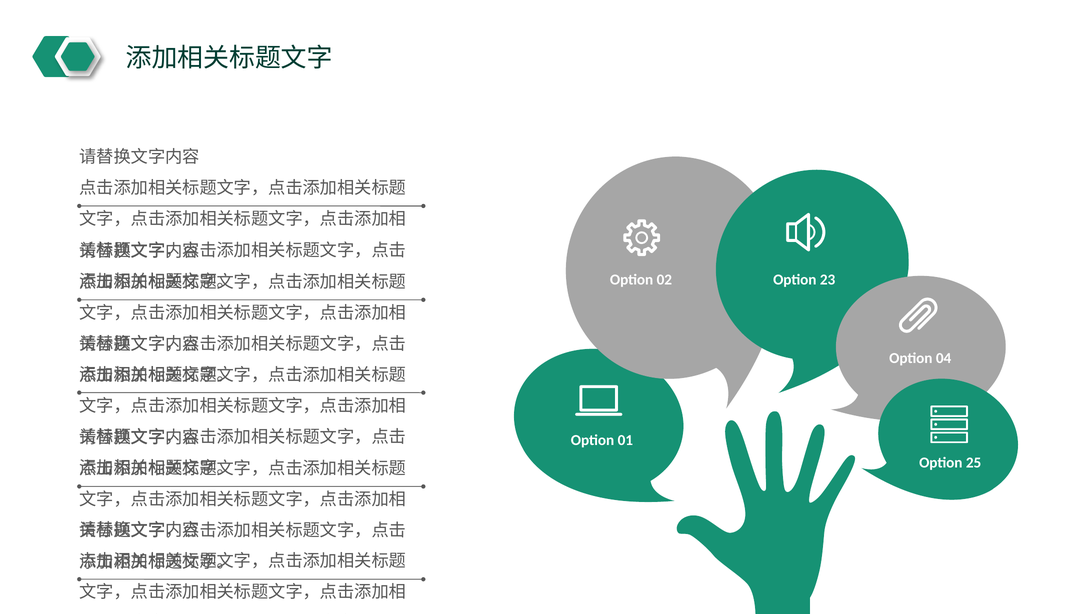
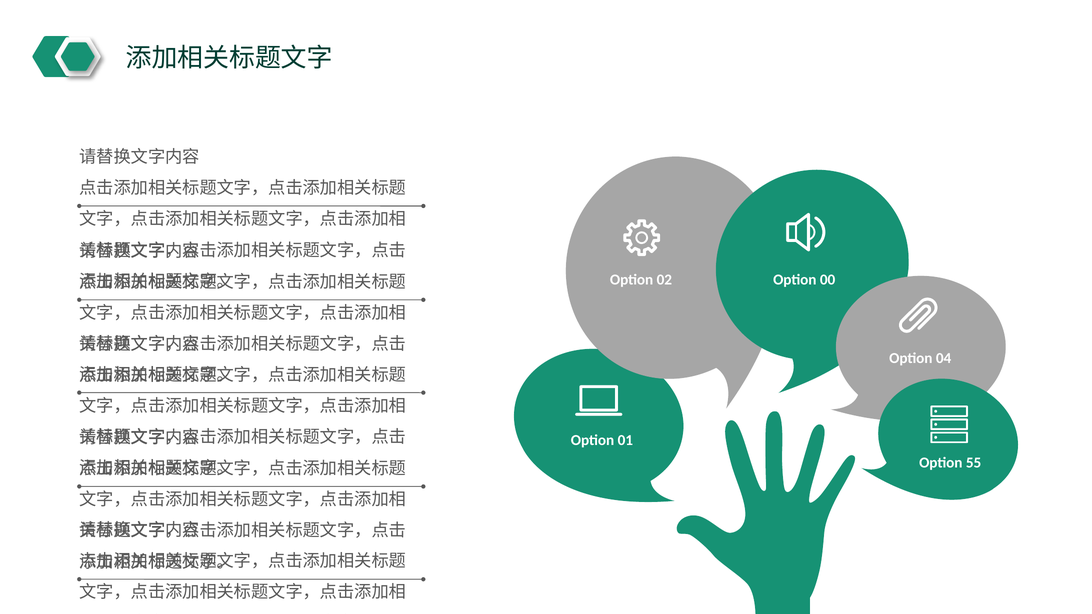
23: 23 -> 00 (828, 280)
25: 25 -> 55 (974, 463)
